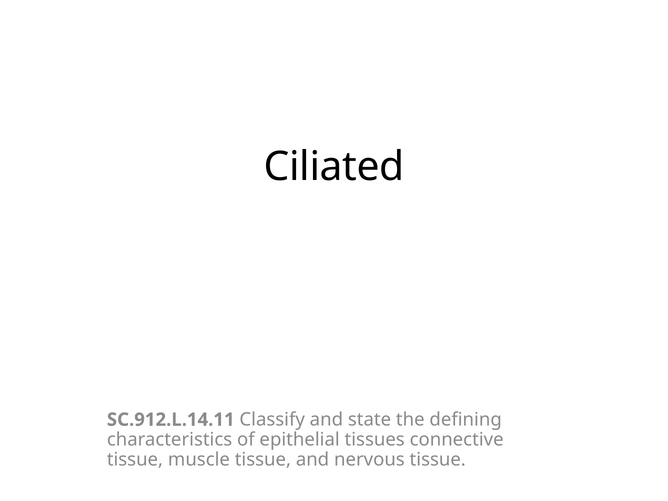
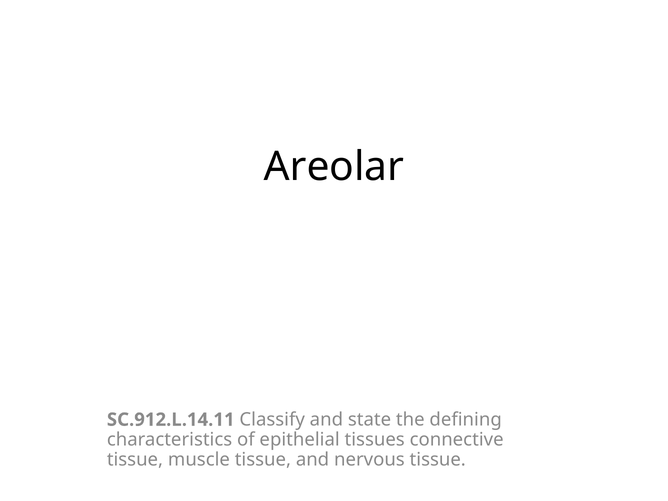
Ciliated: Ciliated -> Areolar (334, 167)
